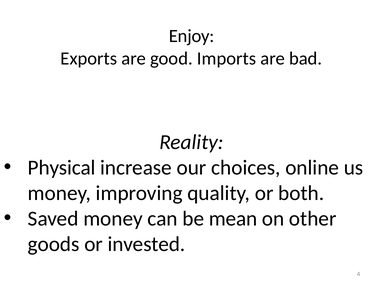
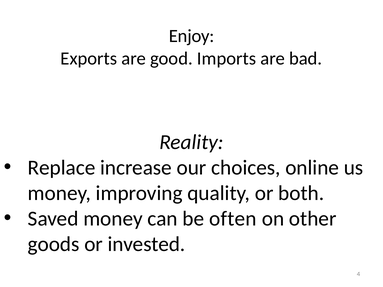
Physical: Physical -> Replace (62, 168)
mean: mean -> often (233, 219)
